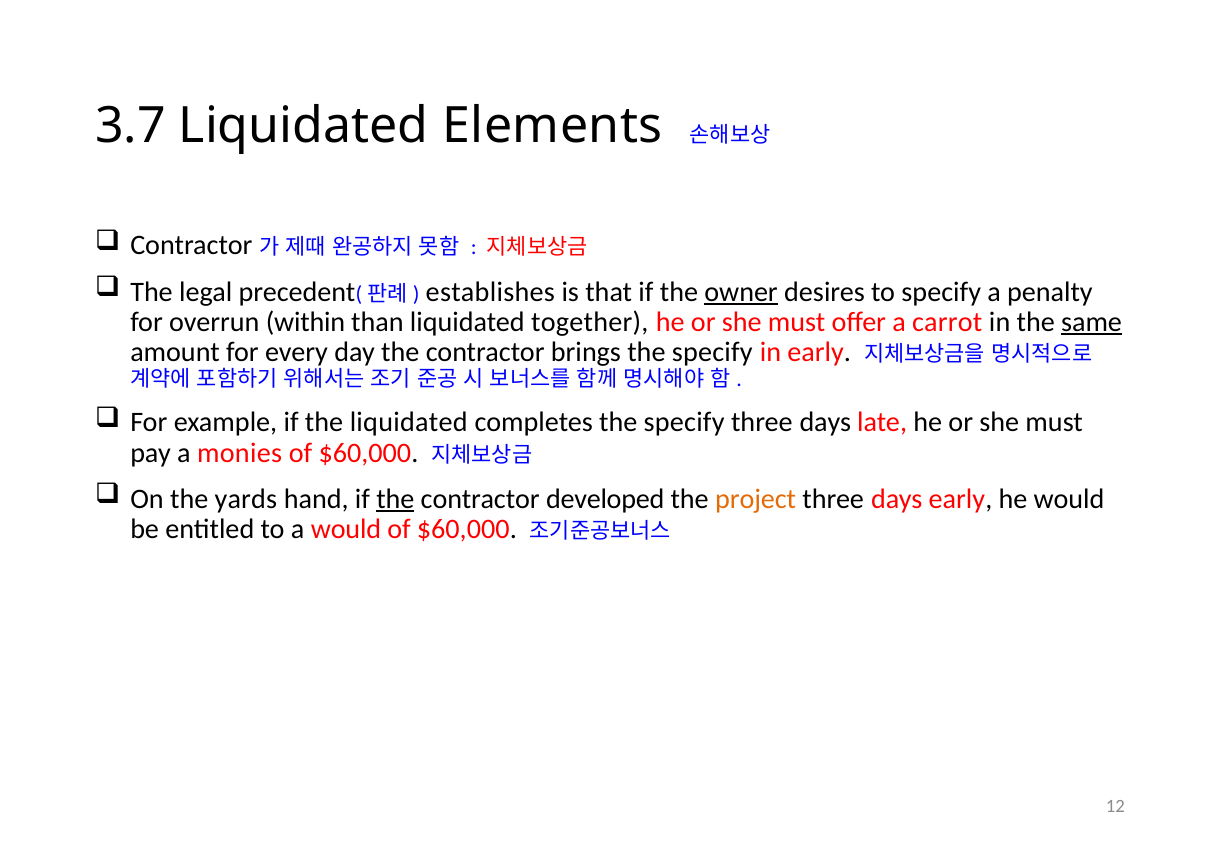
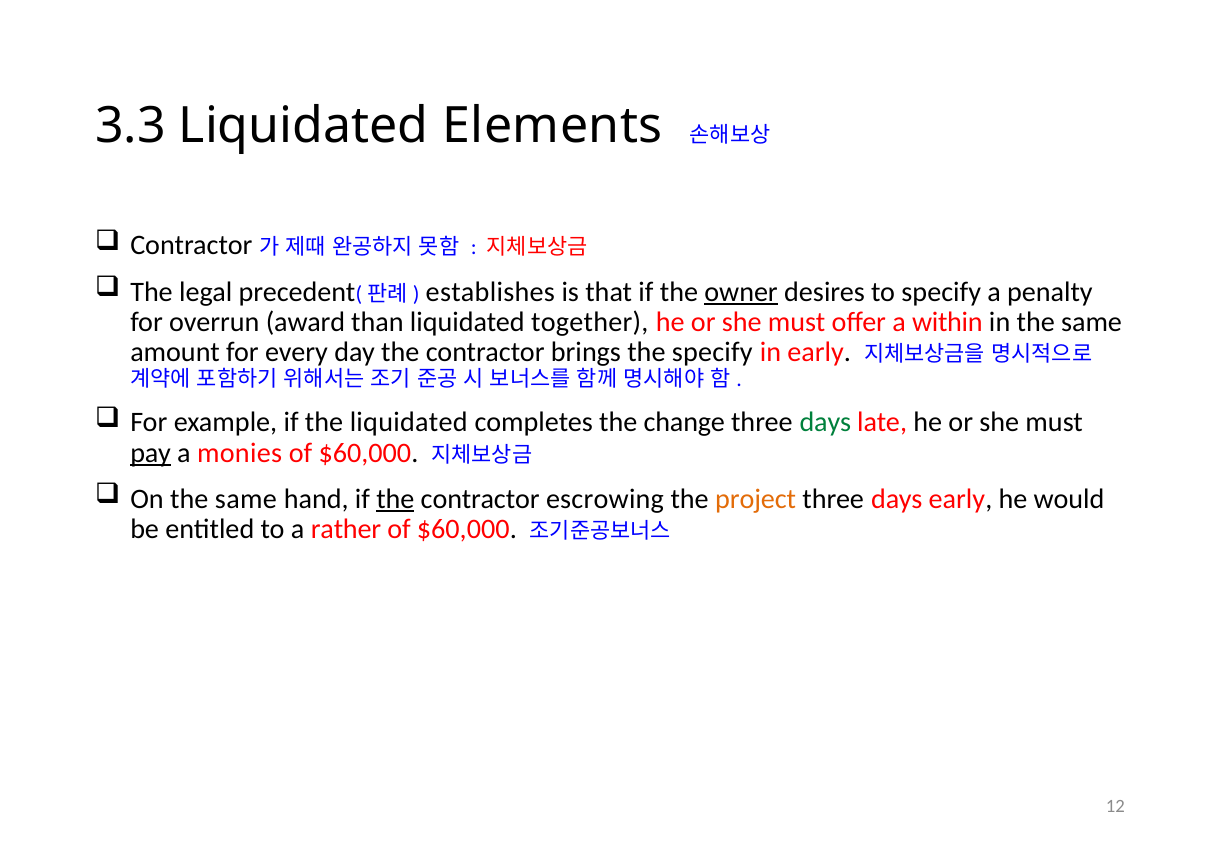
3.7: 3.7 -> 3.3 (130, 126)
within: within -> award (305, 322)
carrot: carrot -> within (947, 322)
same underline: present -> none (1092, 322)
completes the specify: specify -> change (684, 422)
days colour: black -> green (825, 422)
pay underline: none -> present (151, 453)
On the yards: yards -> same (246, 499)
developed: developed -> escrowing (605, 499)
a would: would -> rather (346, 529)
